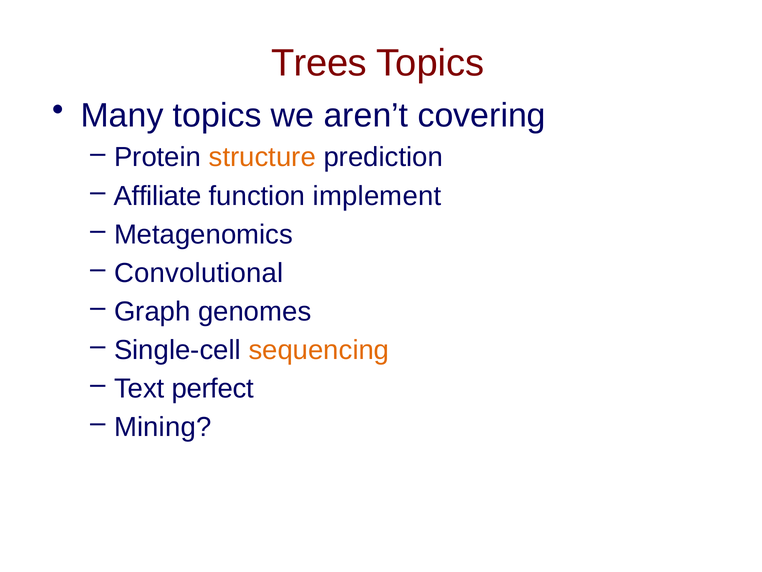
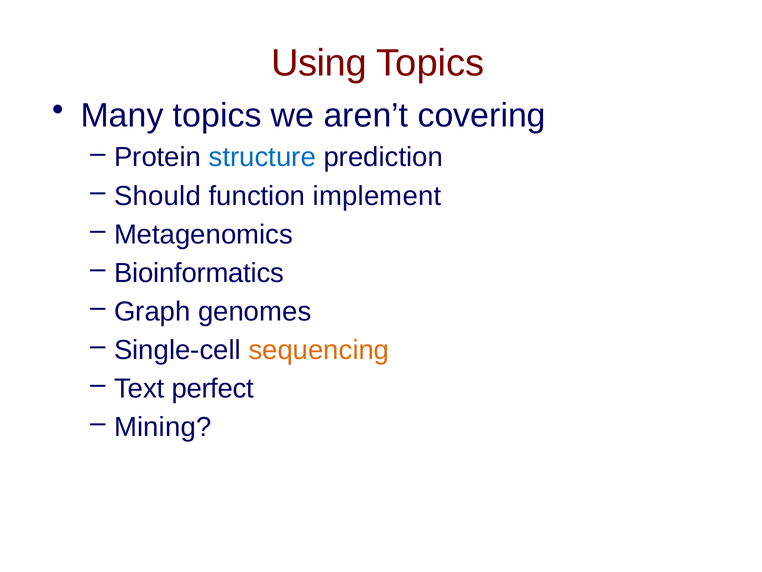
Trees: Trees -> Using (319, 63)
structure colour: orange -> blue (262, 157)
Affiliate: Affiliate -> Should (157, 196)
Convolutional: Convolutional -> Bioinformatics (199, 273)
